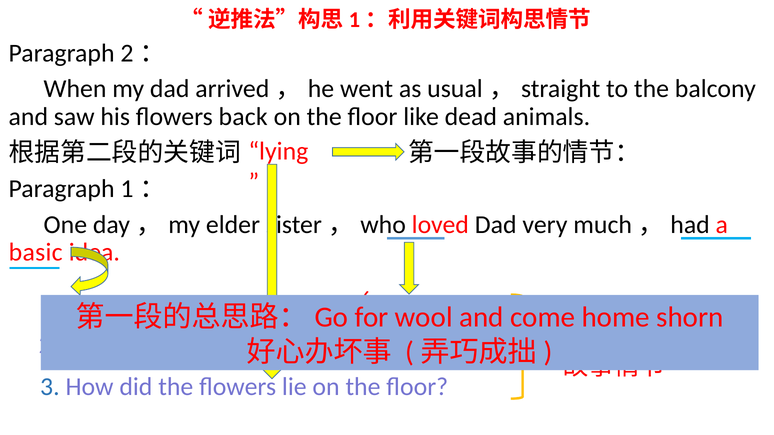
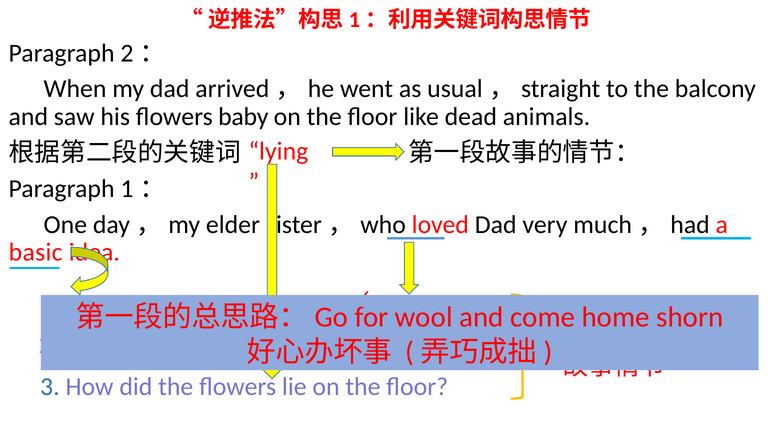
back: back -> baby (243, 117)
